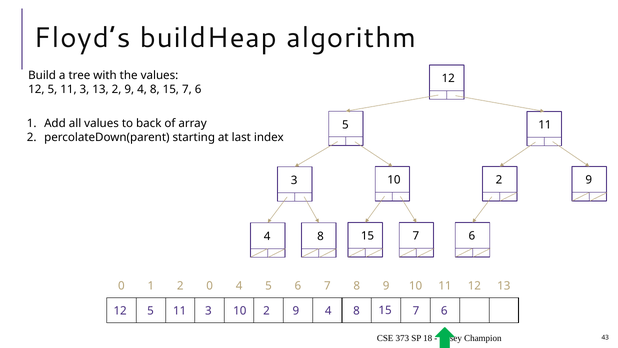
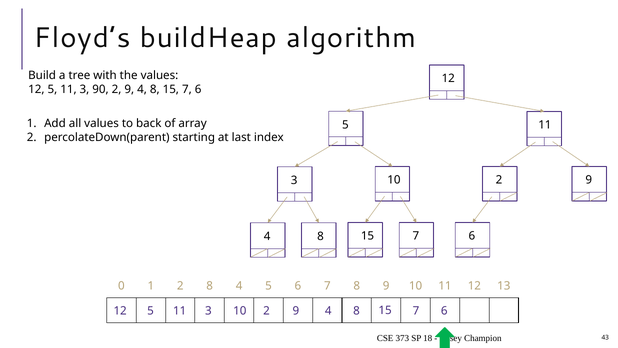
3 13: 13 -> 90 (101, 89)
2 0: 0 -> 8 (210, 286)
